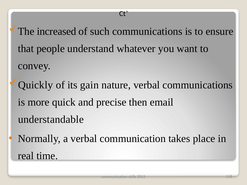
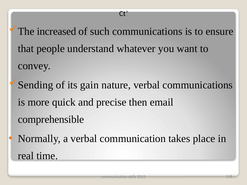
Quickly: Quickly -> Sending (36, 85)
understandable: understandable -> comprehensible (51, 119)
